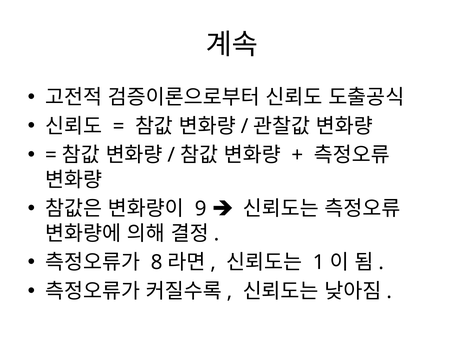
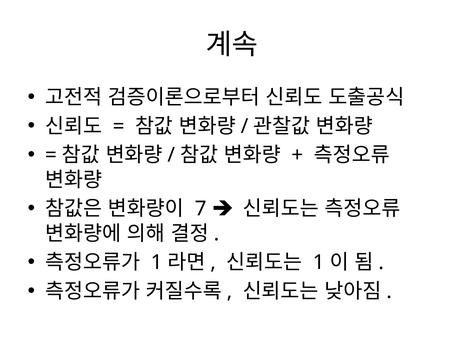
9: 9 -> 7 (201, 209)
8: 8 -> 1 (157, 262)
